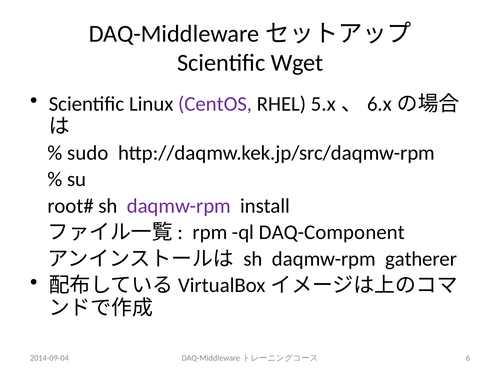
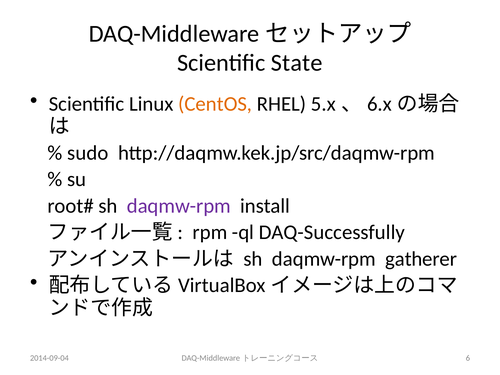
Wget: Wget -> State (297, 63)
CentOS colour: purple -> orange (215, 104)
DAQ-Component: DAQ-Component -> DAQ-Successfully (332, 232)
